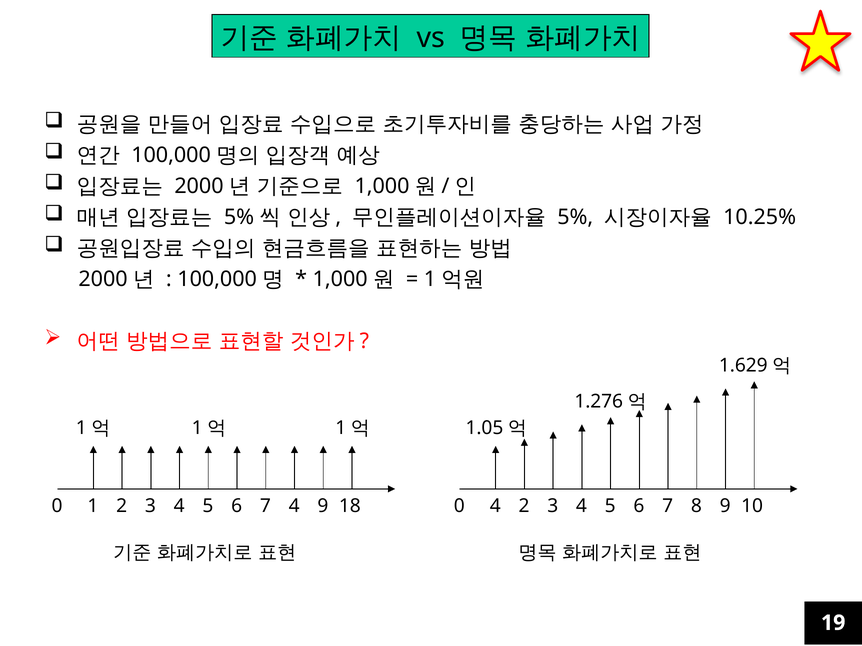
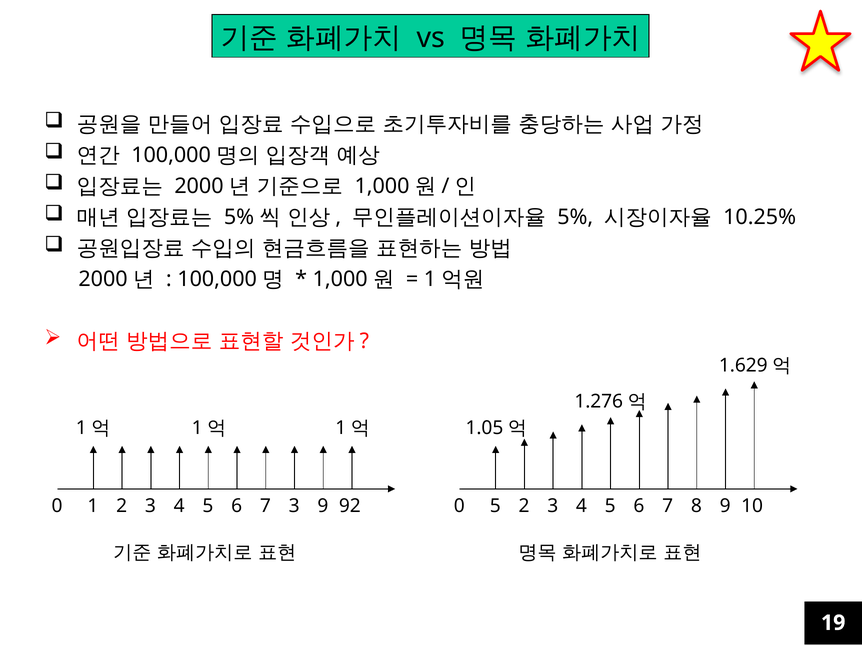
7 4: 4 -> 3 (294, 506)
18: 18 -> 92 (350, 506)
0 4: 4 -> 5 (495, 506)
